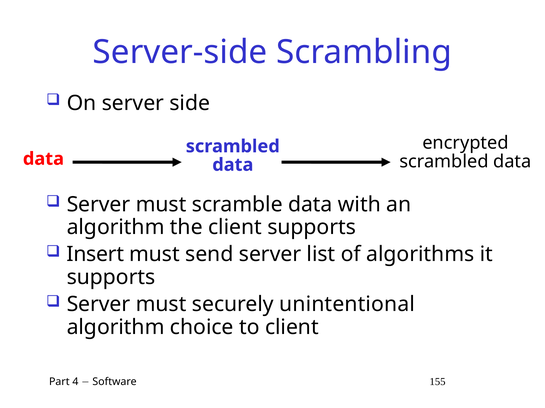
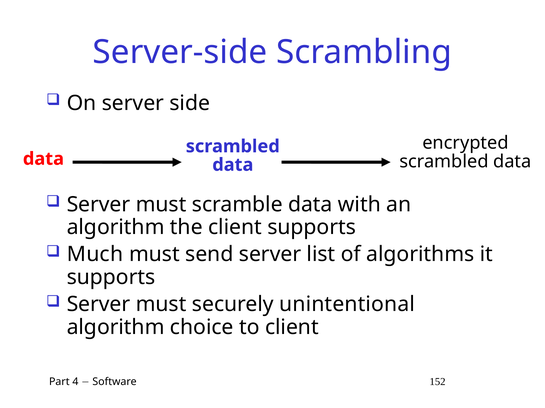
Insert: Insert -> Much (95, 255)
155: 155 -> 152 (438, 382)
